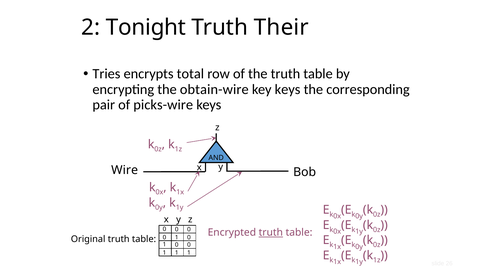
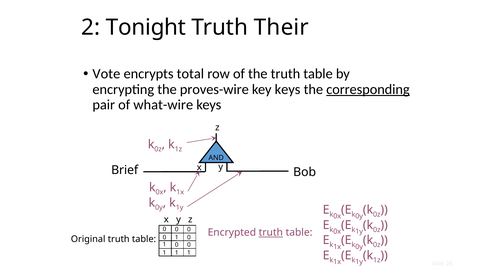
Tries: Tries -> Vote (106, 74)
obtain-wire: obtain-wire -> proves-wire (214, 89)
corresponding underline: none -> present (368, 89)
picks-wire: picks-wire -> what-wire (163, 105)
Wire: Wire -> Brief (125, 170)
